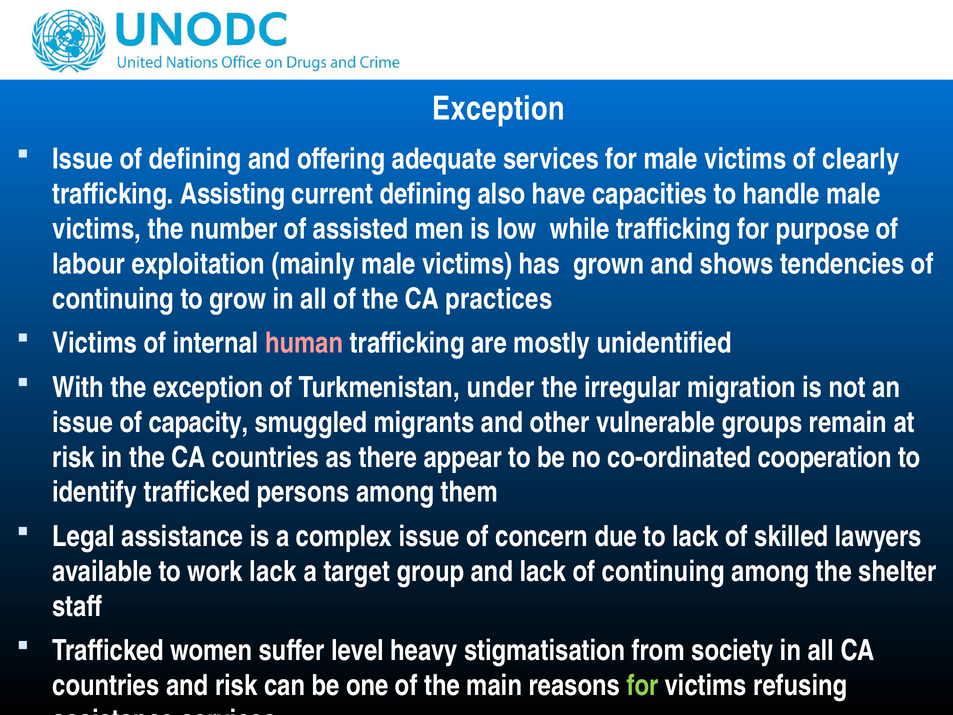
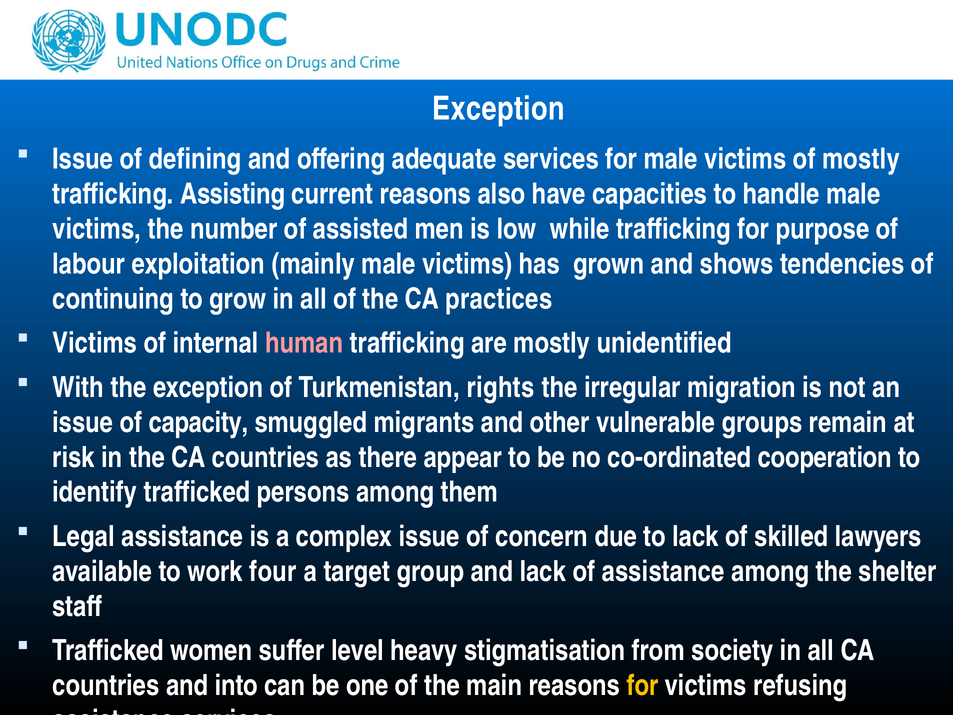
of clearly: clearly -> mostly (861, 159)
current defining: defining -> reasons (426, 194)
under: under -> rights (501, 387)
work lack: lack -> four (273, 571)
lack of continuing: continuing -> assistance (663, 571)
and risk: risk -> into (236, 685)
for colour: light green -> yellow (642, 685)
